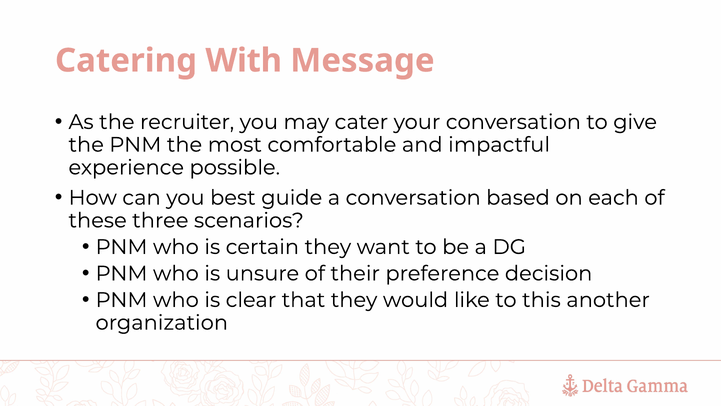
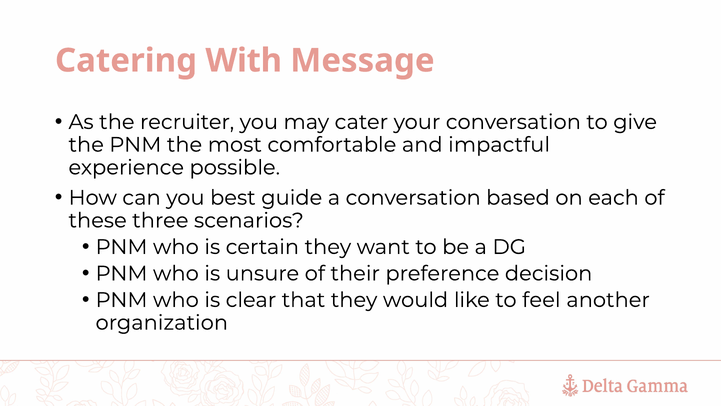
this: this -> feel (541, 300)
